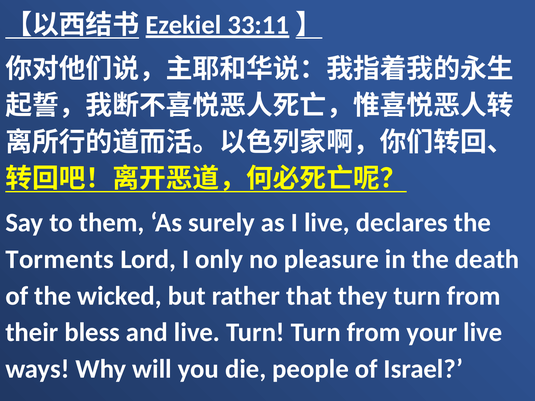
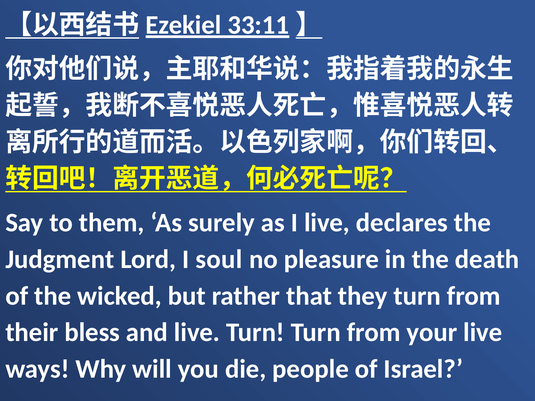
Torments: Torments -> Judgment (60, 259)
only: only -> soul (219, 259)
